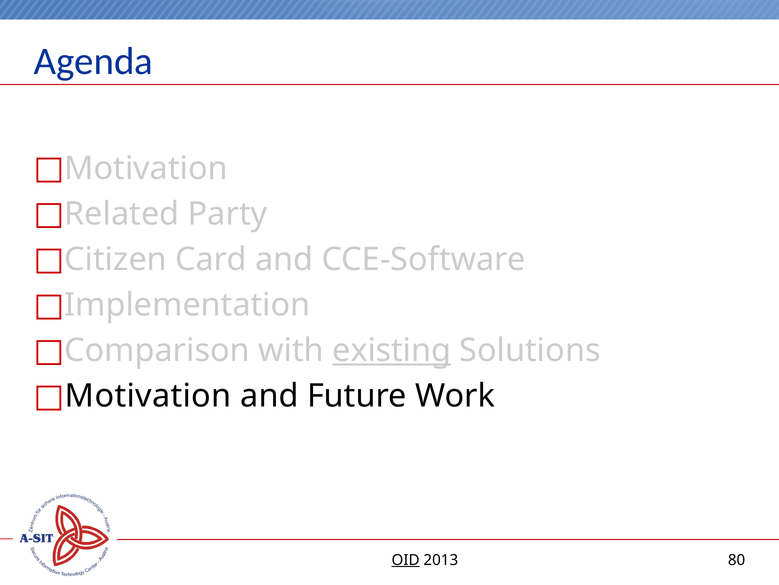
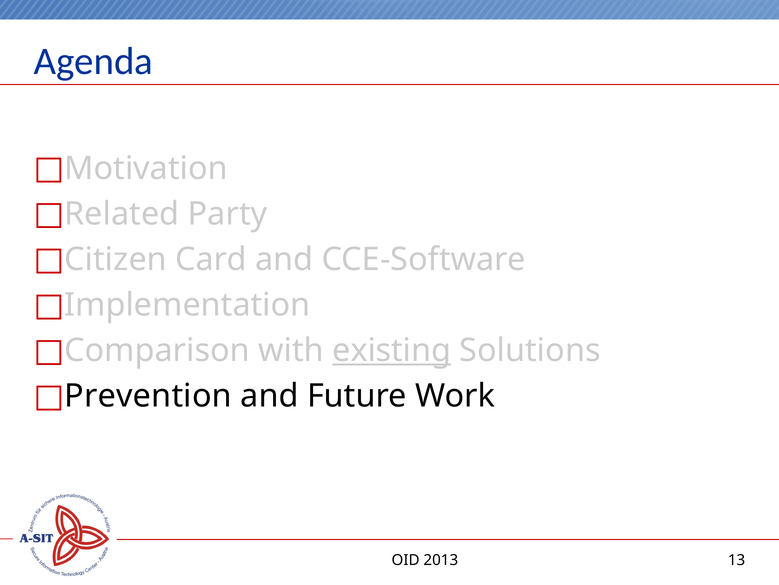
Motivation: Motivation -> Prevention (148, 396)
OID underline: present -> none (406, 559)
80: 80 -> 13 (737, 559)
